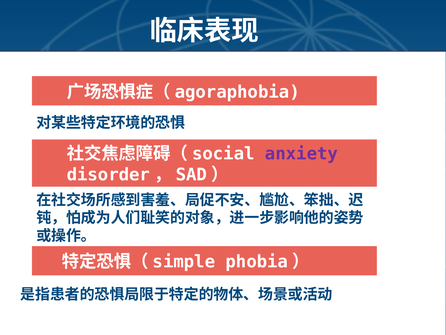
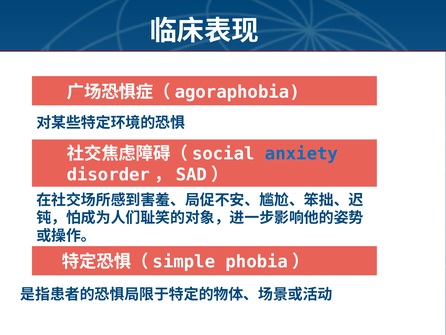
anxiety colour: purple -> blue (301, 154)
